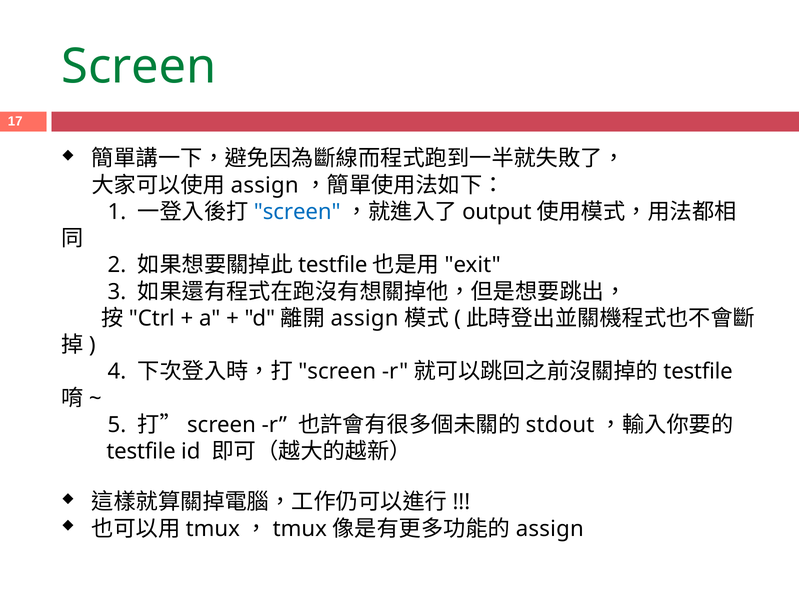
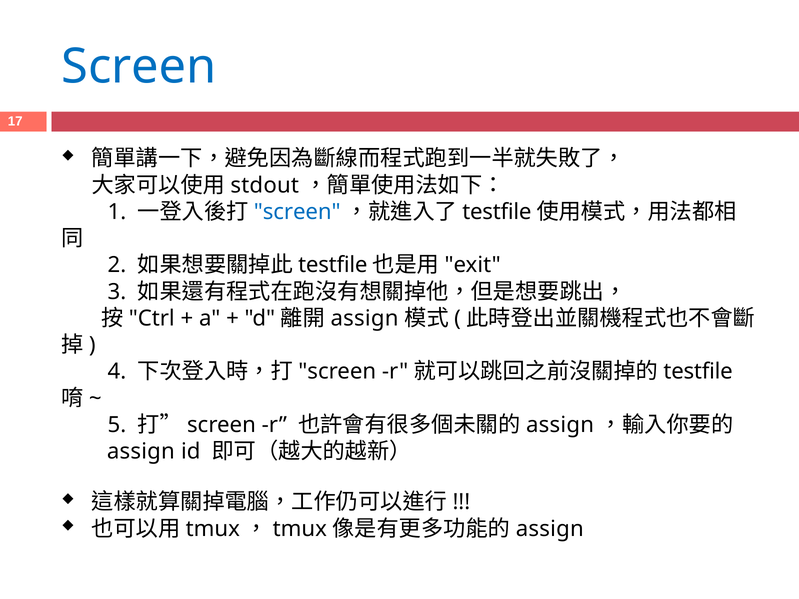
Screen colour: green -> blue (139, 67)
assign: assign -> stdout (265, 185)
output: output -> testfile (497, 212)
stdout: stdout -> assign (560, 425)
testfile: testfile -> assign (141, 452)
